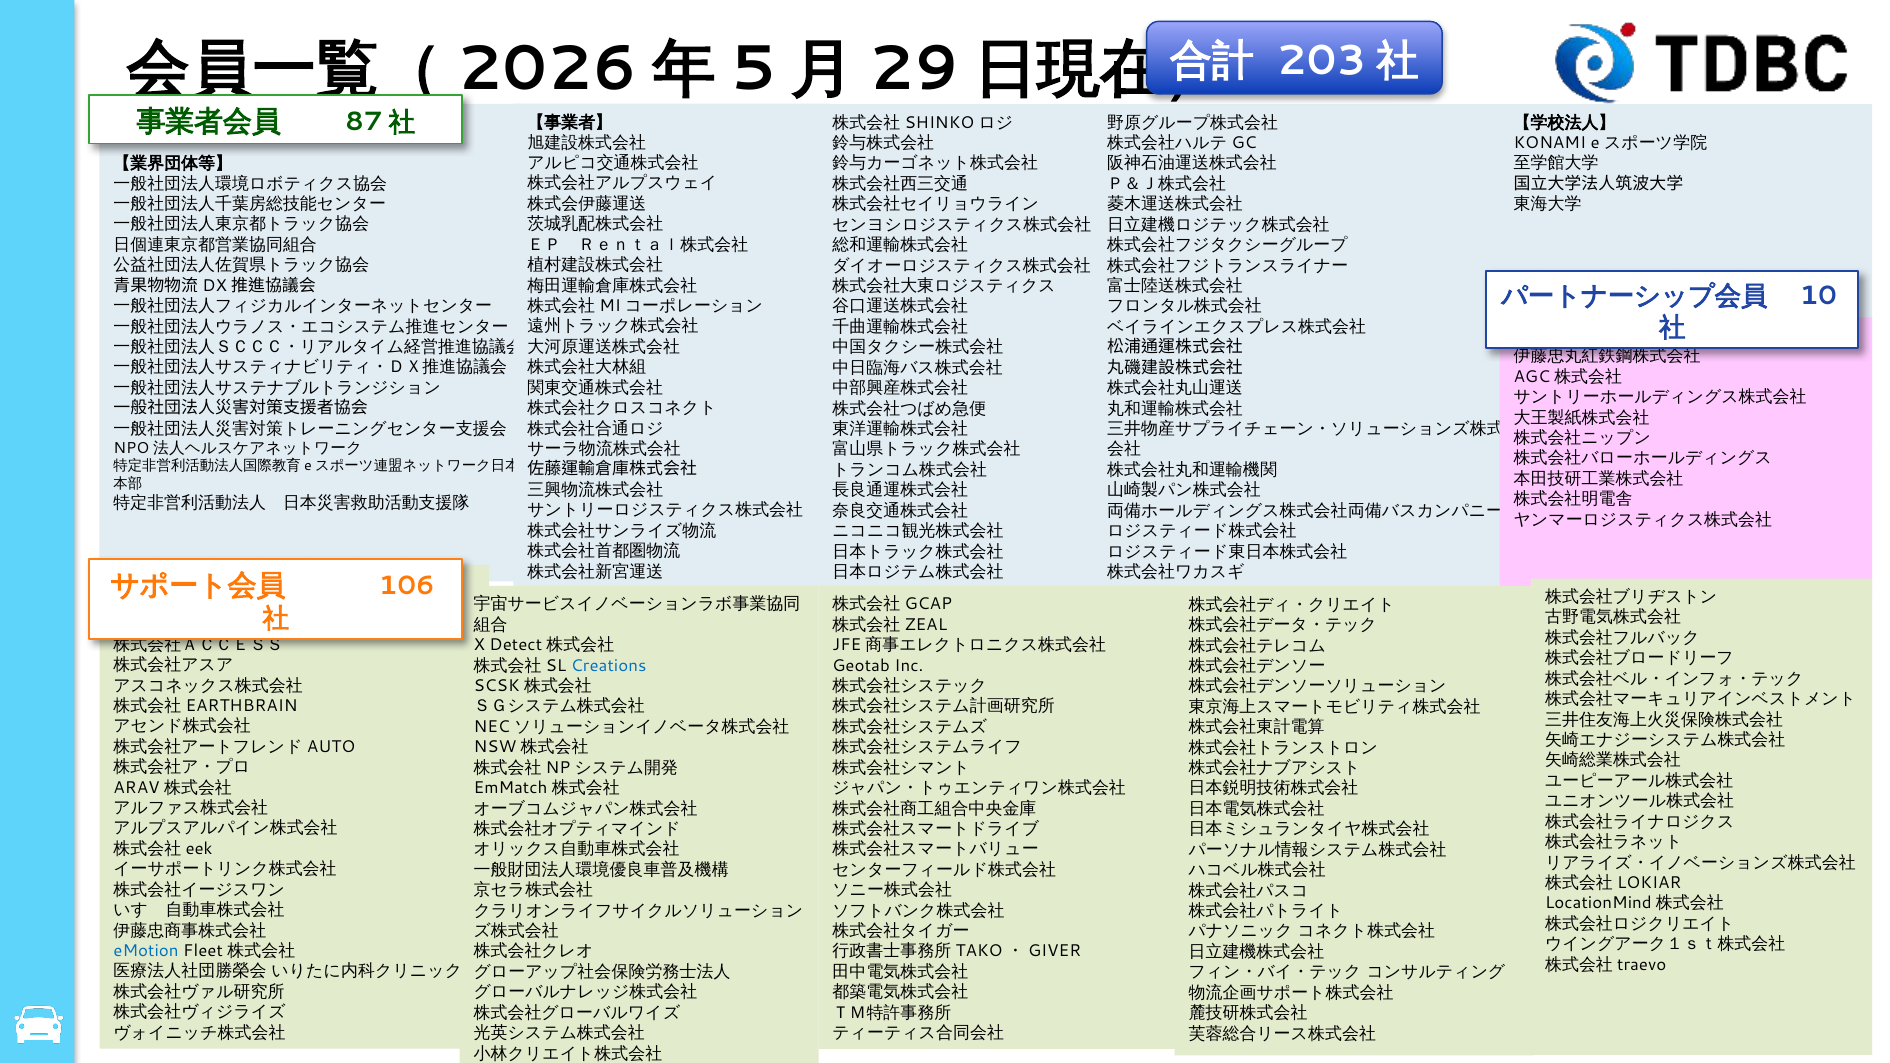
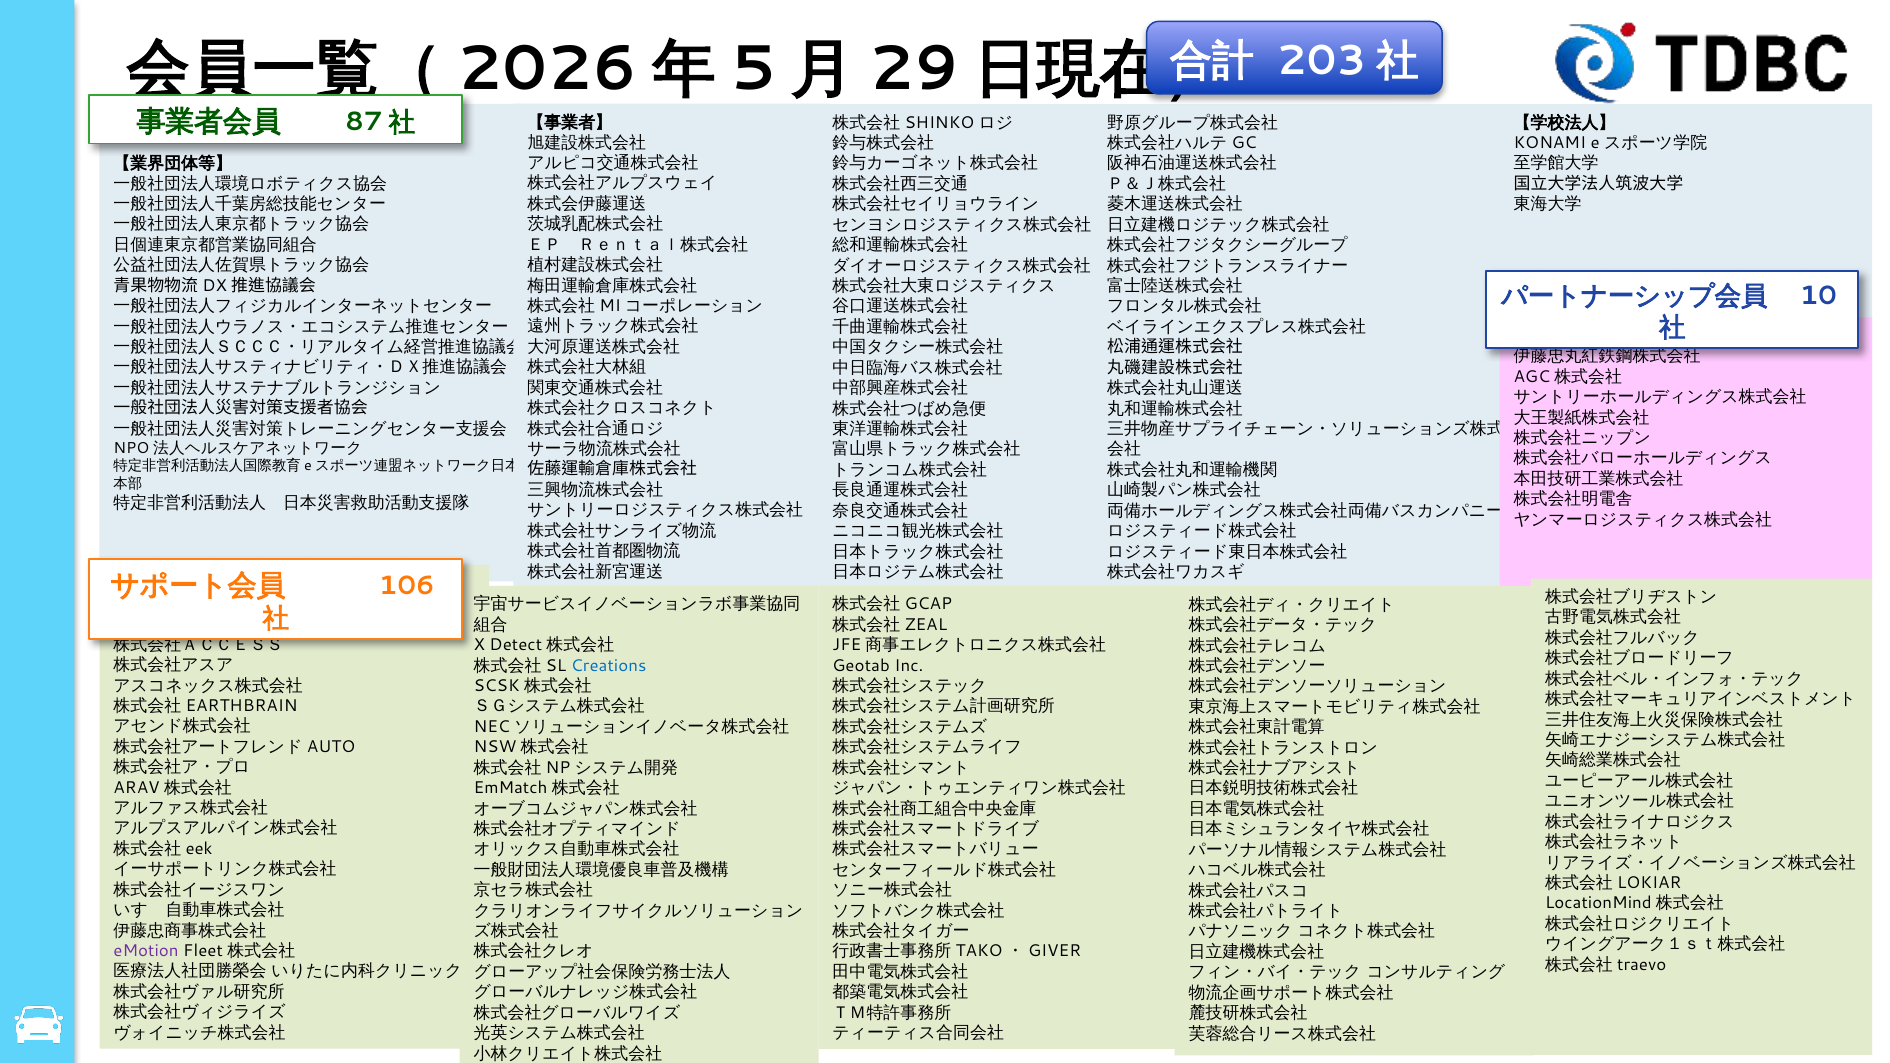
eMotion colour: blue -> purple (146, 951)
